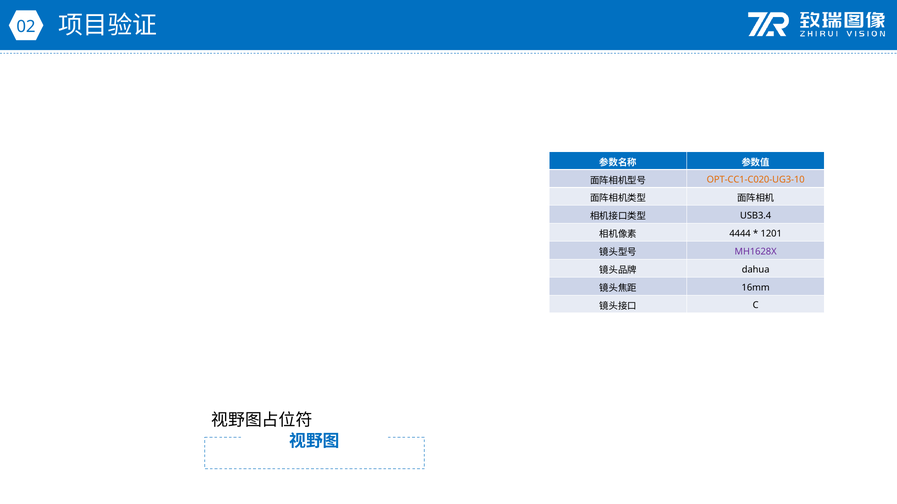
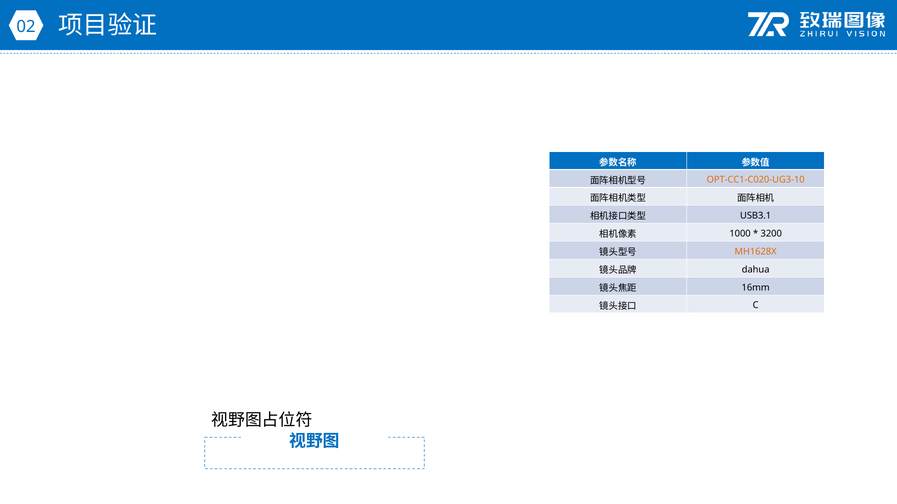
USB3.4: USB3.4 -> USB3.1 (756, 216)
4444: 4444 -> 1000 (740, 234)
1201: 1201 -> 3200 (771, 234)
MH1628X colour: purple -> orange (756, 252)
